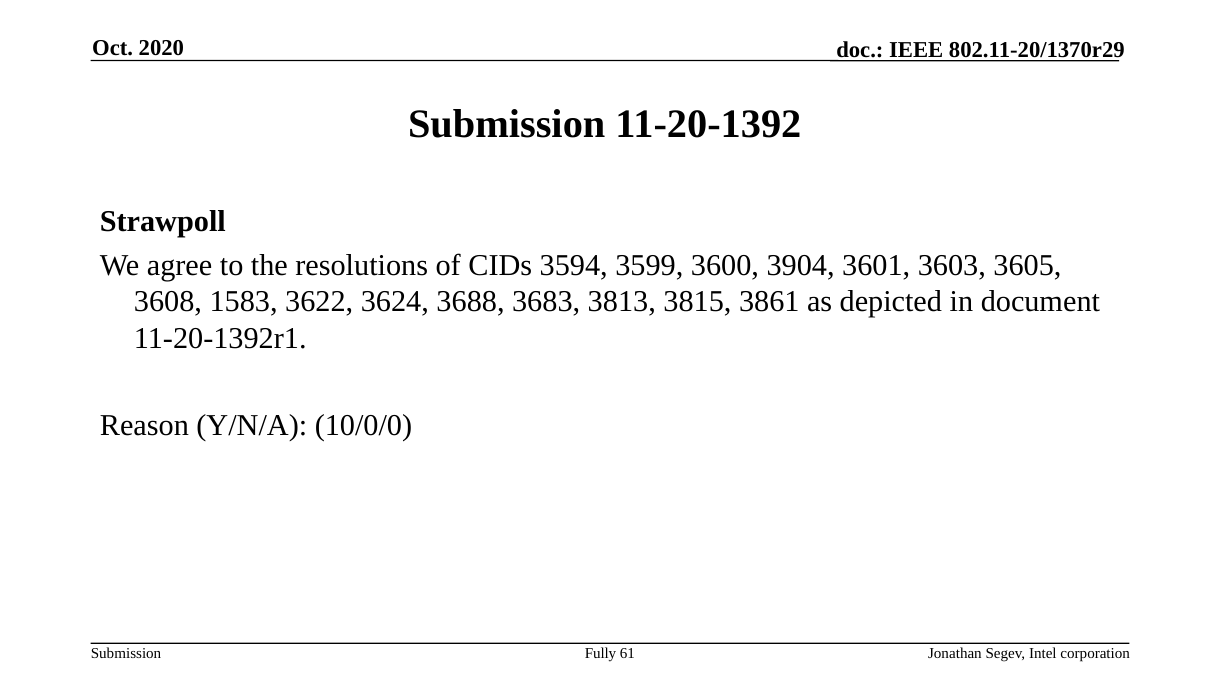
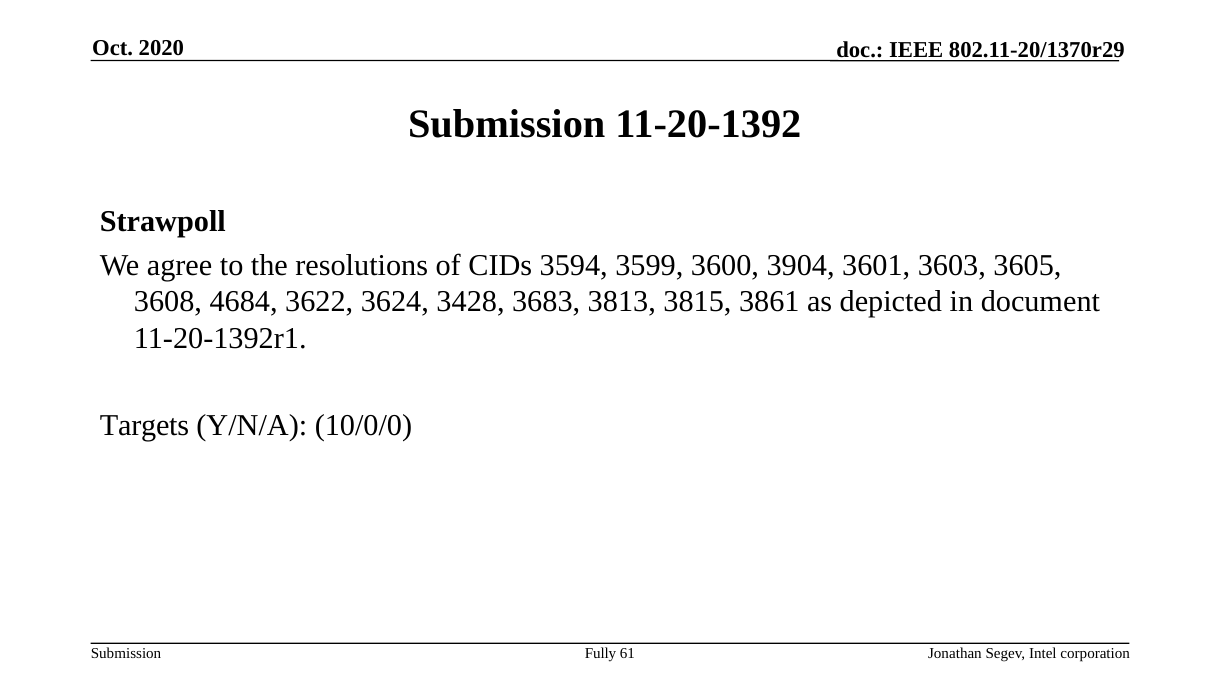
1583: 1583 -> 4684 (244, 302)
3688: 3688 -> 3428 (471, 302)
Reason: Reason -> Targets (145, 426)
